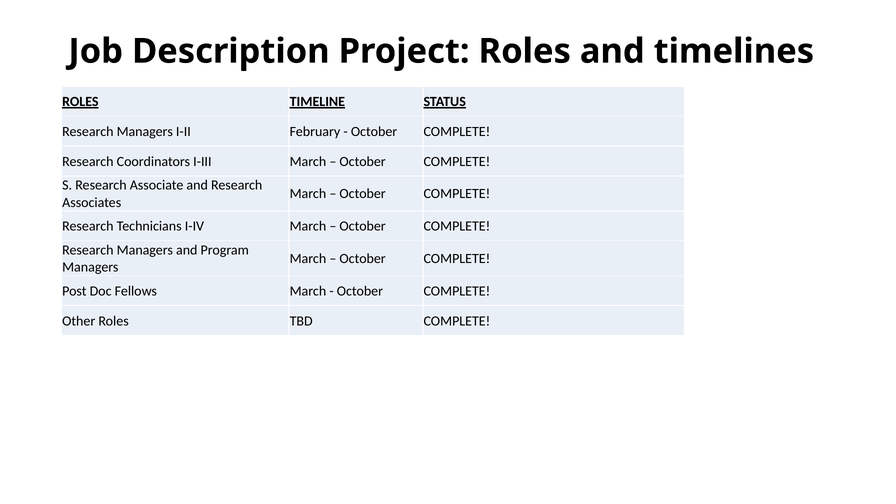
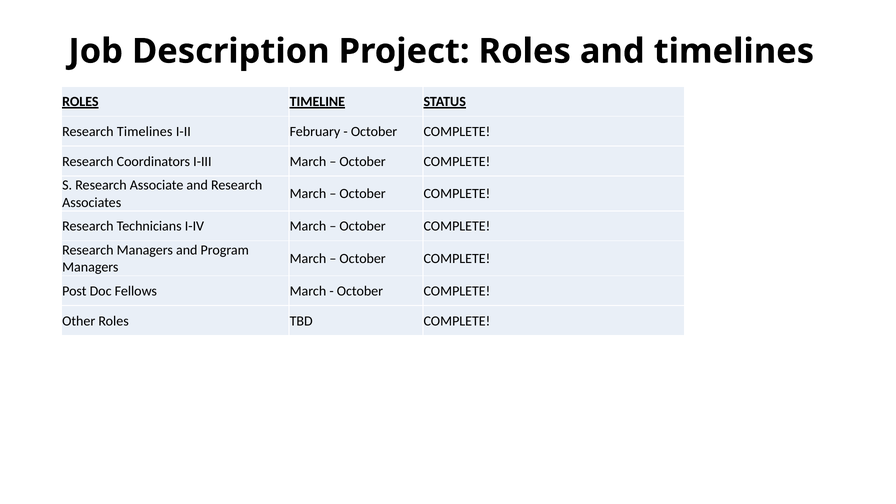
Managers: Managers -> Timelines (145, 132)
